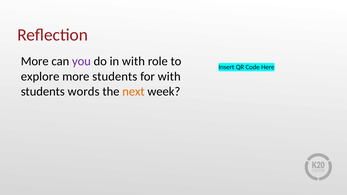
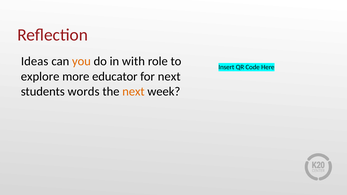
More: More -> Ideas (35, 61)
you colour: purple -> orange (81, 61)
more students: students -> educator (115, 76)
for with: with -> next (169, 76)
